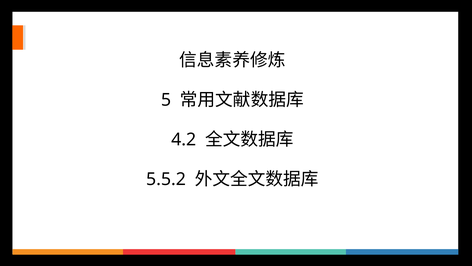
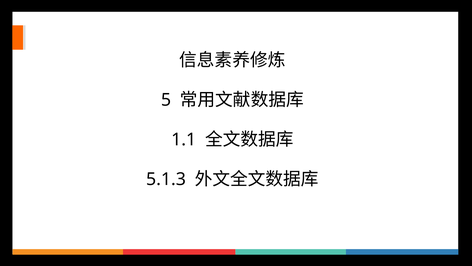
4.2: 4.2 -> 1.1 (184, 140)
5.5.2: 5.5.2 -> 5.1.3 (166, 179)
